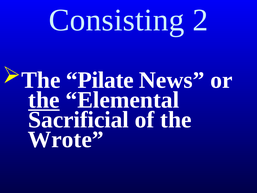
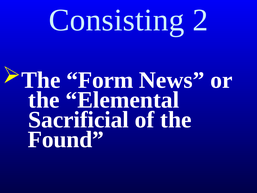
Pilate: Pilate -> Form (100, 80)
the underline: present -> none (44, 100)
Wrote: Wrote -> Found (66, 139)
